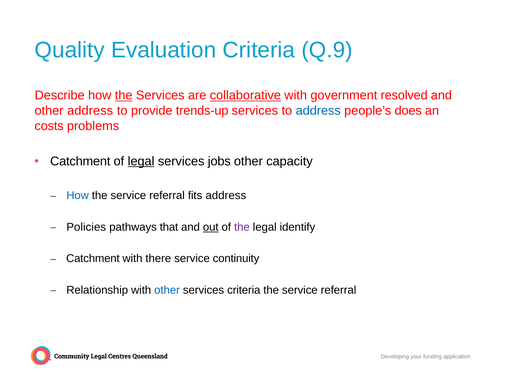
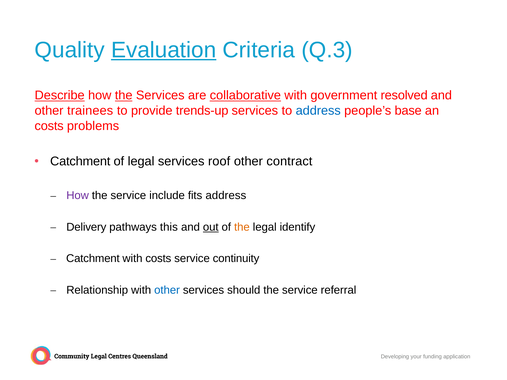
Evaluation underline: none -> present (164, 50)
Q.9: Q.9 -> Q.3 (327, 50)
Describe underline: none -> present (60, 96)
other address: address -> trainees (90, 111)
does: does -> base (408, 111)
legal underline: present -> none (141, 161)
jobs: jobs -> roof (219, 161)
capacity: capacity -> contract (289, 161)
How colour: blue -> purple (78, 196)
referral: referral -> include (167, 196)
Policies: Policies -> Delivery (86, 227)
that: that -> this (169, 227)
the colour: purple -> orange (242, 227)
with there: there -> costs (158, 259)
services criteria: criteria -> should (244, 290)
